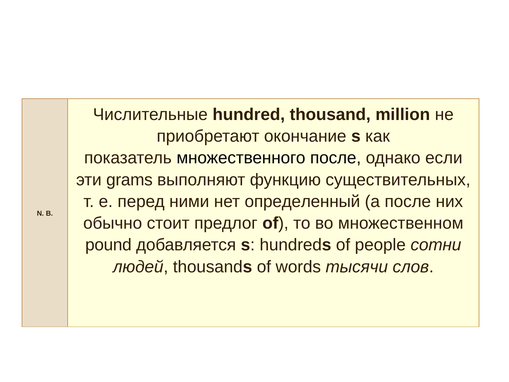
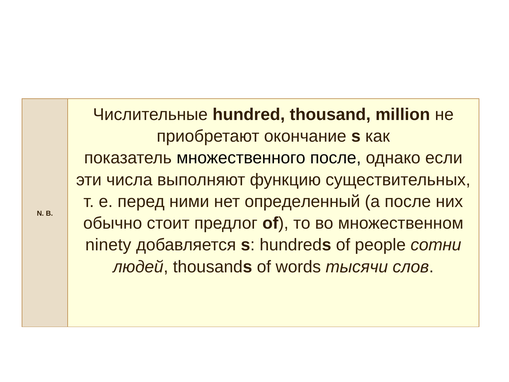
grams: grams -> числа (129, 180)
pound: pound -> ninety (108, 245)
